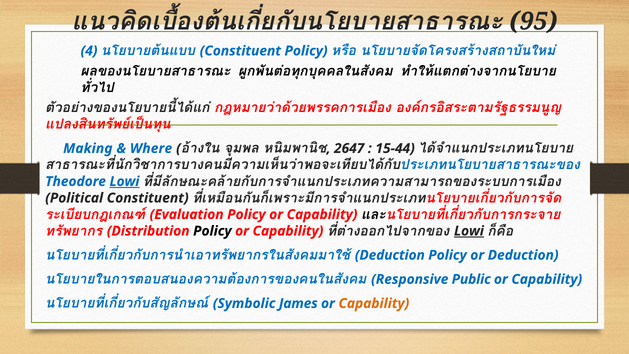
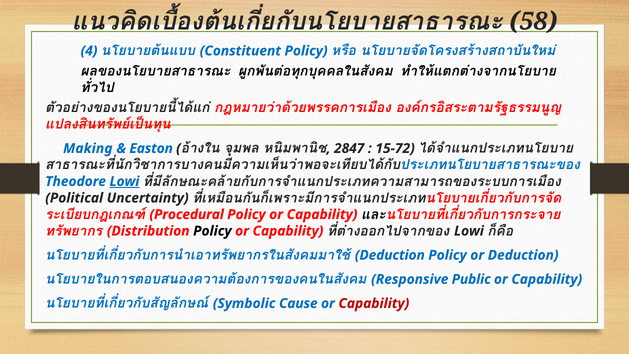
95: 95 -> 58 (533, 21)
Where: Where -> Easton (151, 148)
2647: 2647 -> 2847 (349, 148)
15-44: 15-44 -> 15-72 (395, 148)
Political Constituent: Constituent -> Uncertainty (148, 198)
Evaluation: Evaluation -> Procedural (187, 214)
Lowi underline: present -> none (469, 231)
James: James -> Cause (298, 303)
Capability colour: orange -> red (374, 303)
